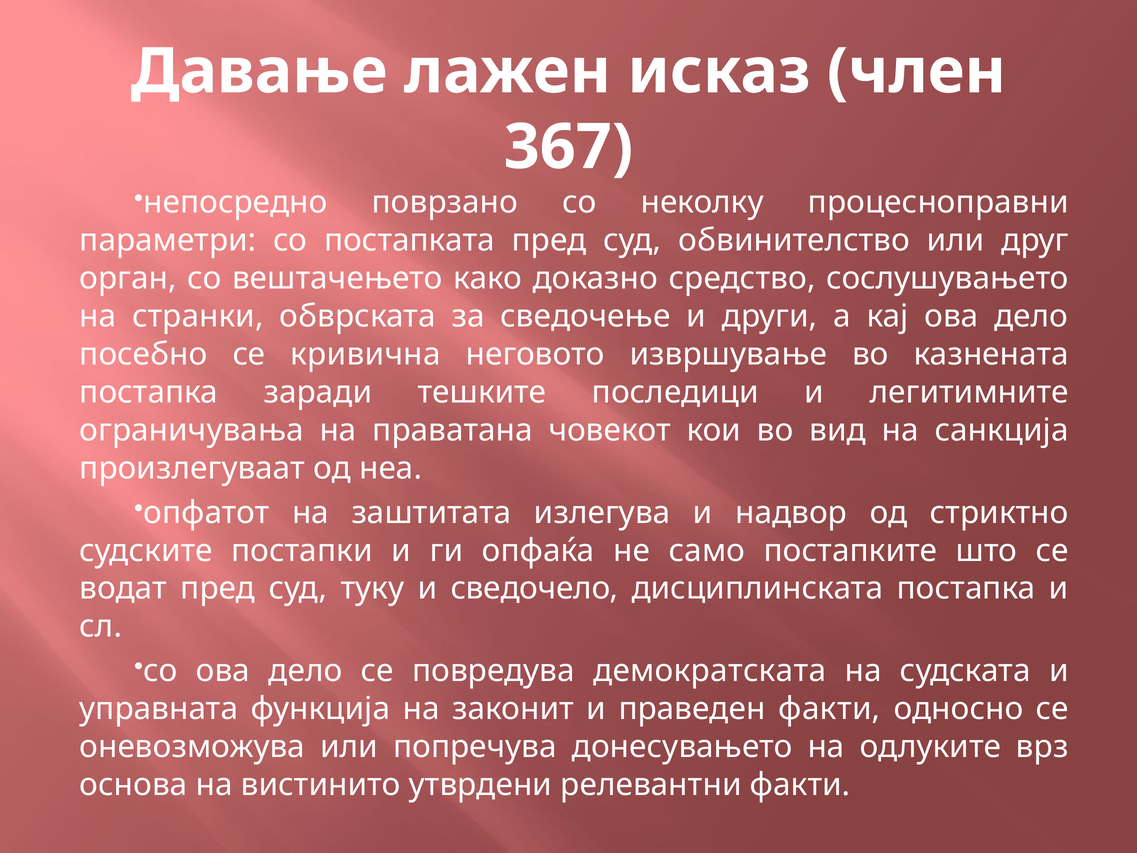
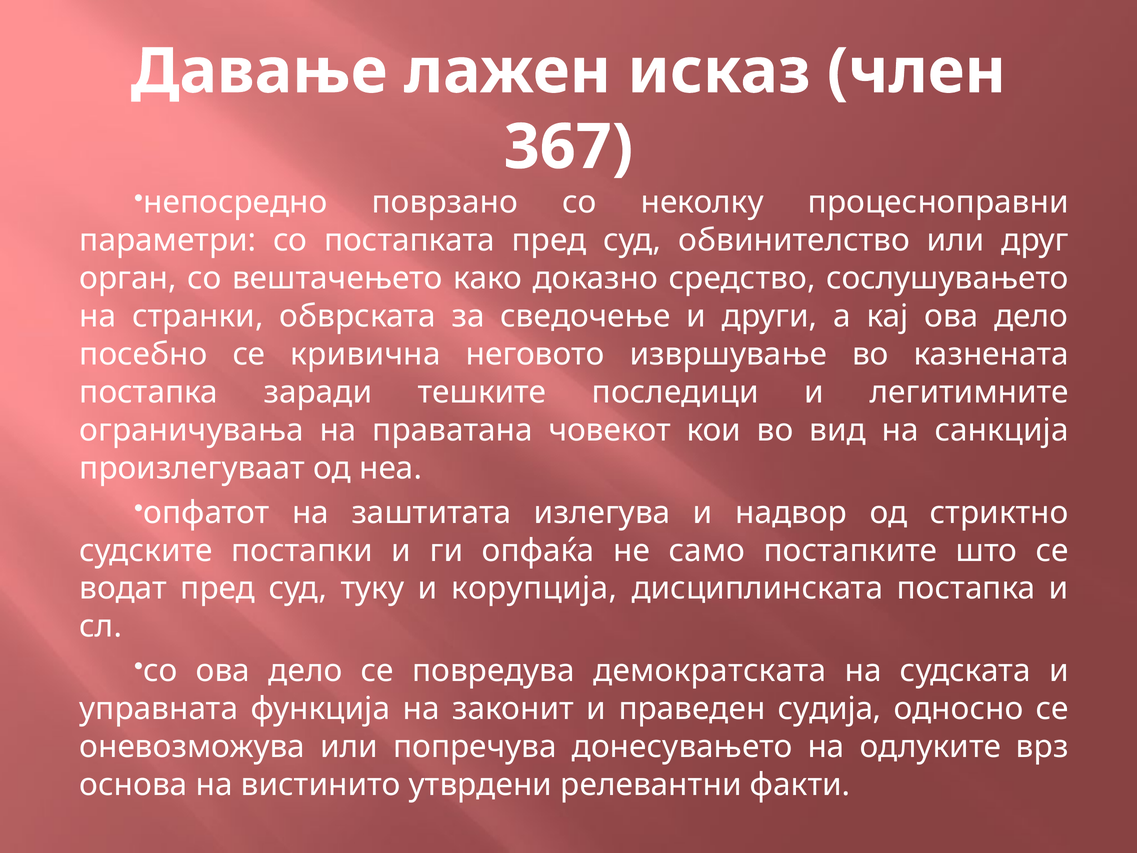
сведочело: сведочело -> корупција (534, 588)
праведен факти: факти -> судија (830, 709)
